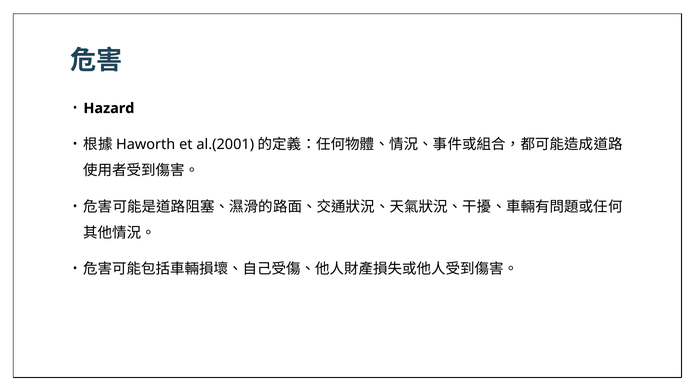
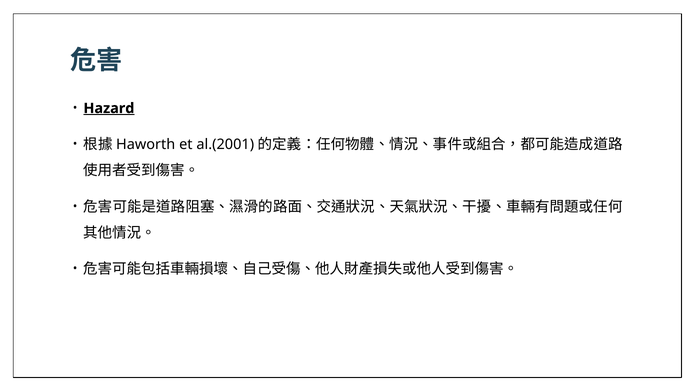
Hazard underline: none -> present (109, 108)
